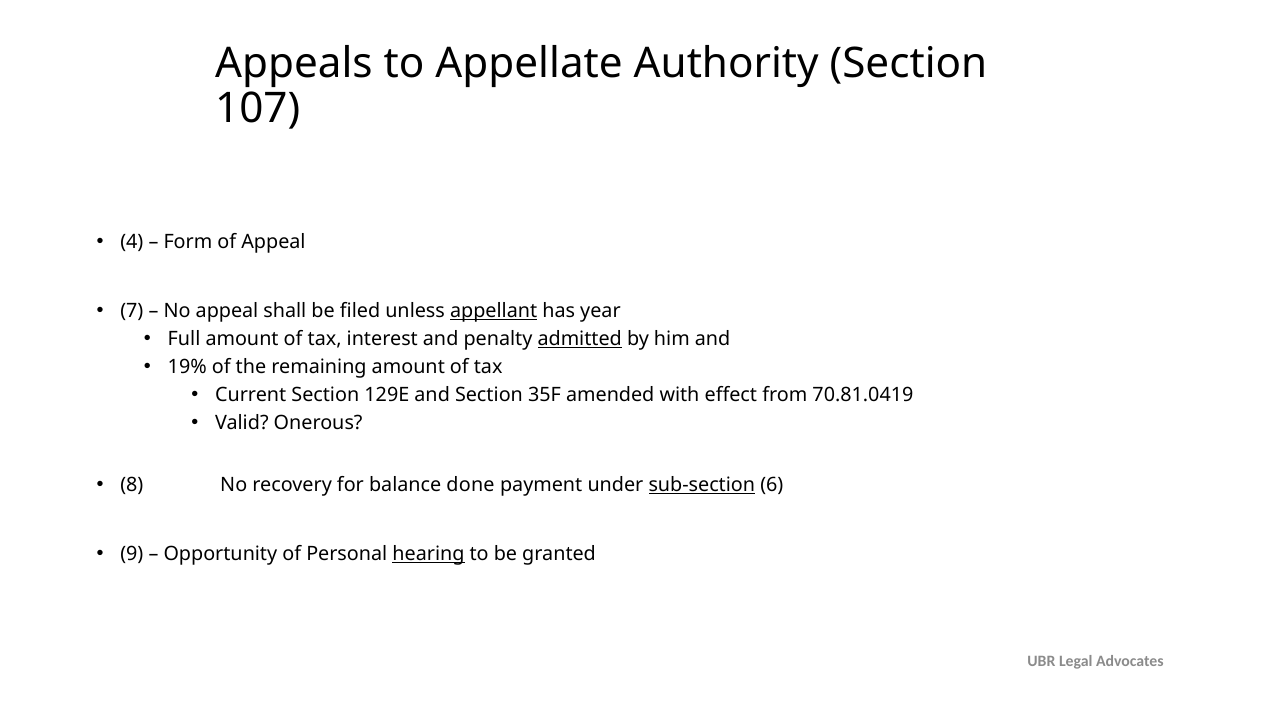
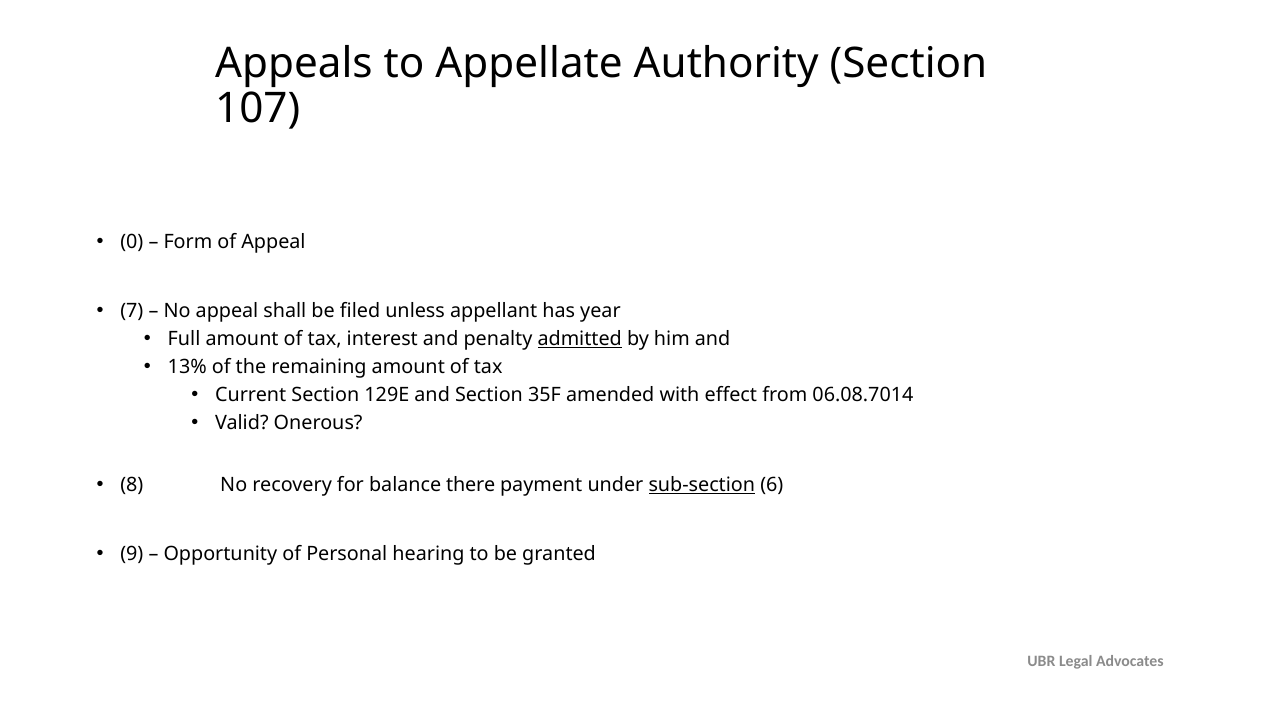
4: 4 -> 0 (132, 242)
appellant underline: present -> none (494, 311)
19%: 19% -> 13% (187, 367)
70.81.0419: 70.81.0419 -> 06.08.7014 (863, 395)
done: done -> there (471, 485)
hearing underline: present -> none (428, 554)
